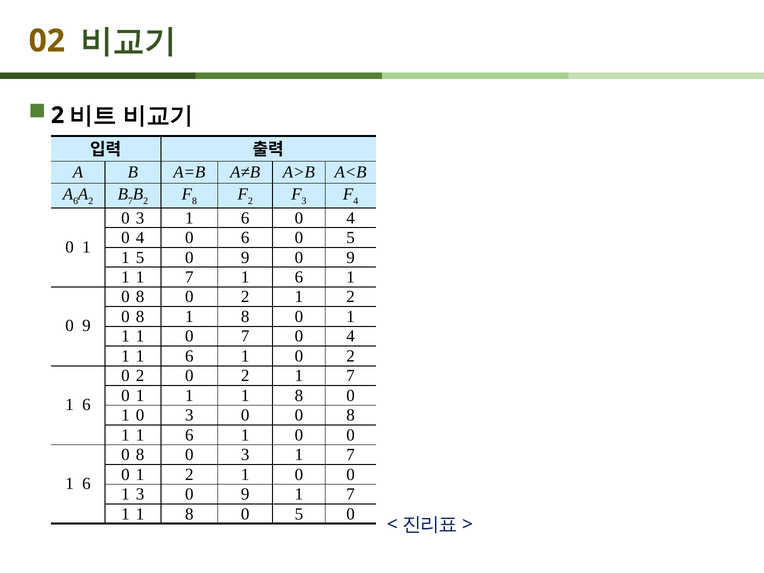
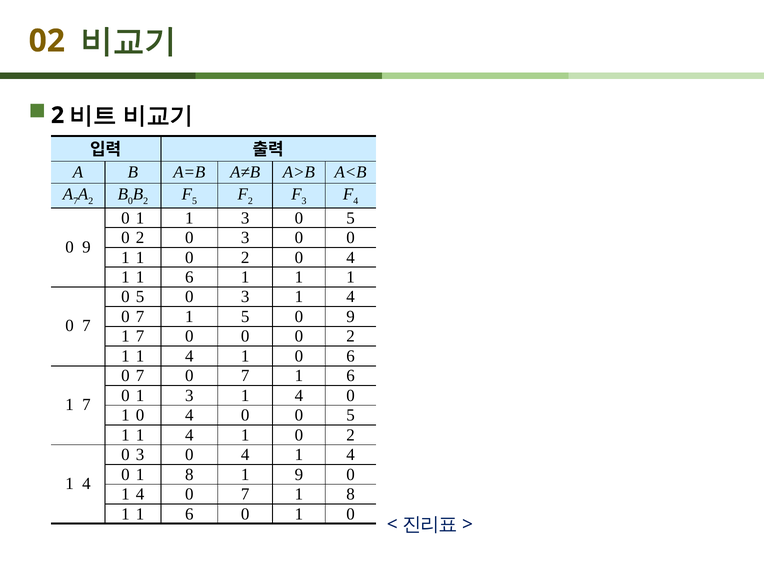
A 6: 6 -> 7 (76, 201)
B 7: 7 -> 0 (130, 201)
8: 8 -> 5 (194, 201)
3: 3 -> 1 (140, 218)
6: 6 -> 3 (245, 218)
4: 4 -> 5 (351, 218)
4: 4 -> 2 (140, 238)
6: 6 -> 3 (245, 238)
5: 5 -> 0 (351, 238)
1: 1 -> 9 (86, 247)
5: 5 -> 1 (140, 257)
9: 9 -> 2 (245, 257)
9: 9 -> 4 (351, 257)
7: 7 -> 6 (189, 277)
6: 6 -> 1 (299, 277)
8: 8 -> 5 (140, 297)
2: 2 -> 3 (245, 297)
2: 2 -> 4 (351, 297)
8: 8 -> 7 (140, 317)
8: 8 -> 5 (245, 317)
1: 1 -> 9 (351, 317)
9: 9 -> 7 (86, 326)
1: 1 -> 7 (140, 336)
7: 7 -> 0 (245, 336)
4: 4 -> 2 (351, 336)
6: 6 -> 4 (189, 356)
1 0 2: 2 -> 6 (351, 356)
2: 2 -> 7 (140, 376)
2: 2 -> 7 (245, 376)
7: 7 -> 6 (351, 376)
1: 1 -> 3 (189, 396)
8: 8 -> 4 (299, 396)
6: 6 -> 7 (86, 405)
3: 3 -> 4 (189, 415)
0 0 8: 8 -> 5 (351, 415)
6: 6 -> 4 (189, 435)
0: 0 -> 2 (351, 435)
8: 8 -> 3 (140, 455)
3: 3 -> 4 (245, 455)
7: 7 -> 4 (351, 455)
0 1 2: 2 -> 8 (189, 474)
0: 0 -> 9 (299, 474)
6: 6 -> 4 (86, 484)
3: 3 -> 4 (140, 494)
9: 9 -> 7 (245, 494)
7: 7 -> 8 (351, 494)
8: 8 -> 6 (189, 514)
5: 5 -> 1 (299, 514)
